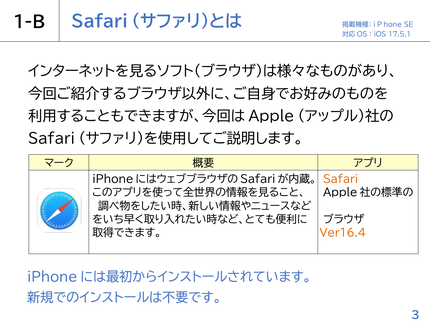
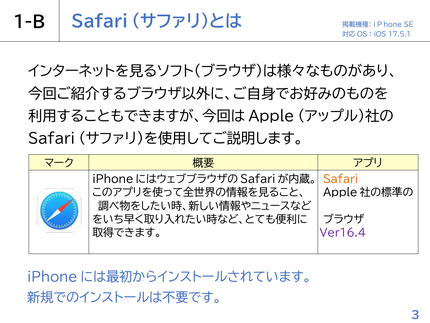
Ver16.4 colour: orange -> purple (343, 233)
